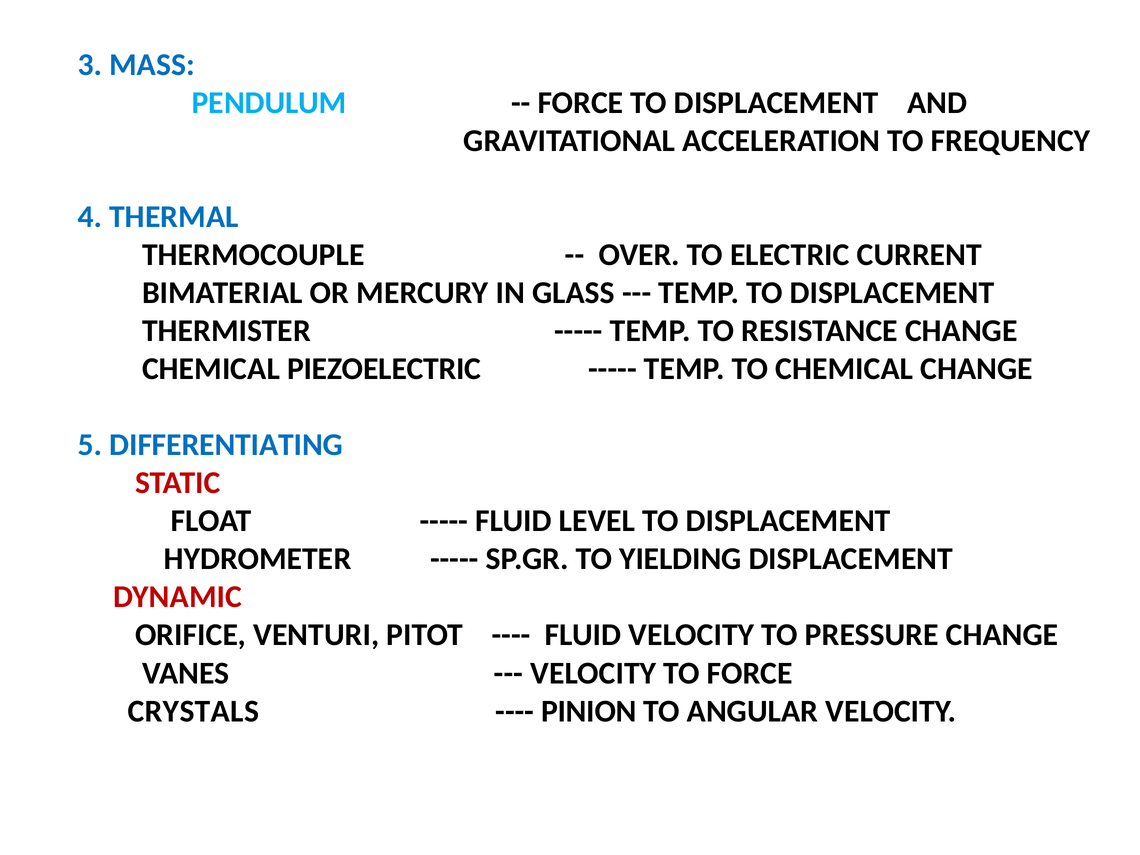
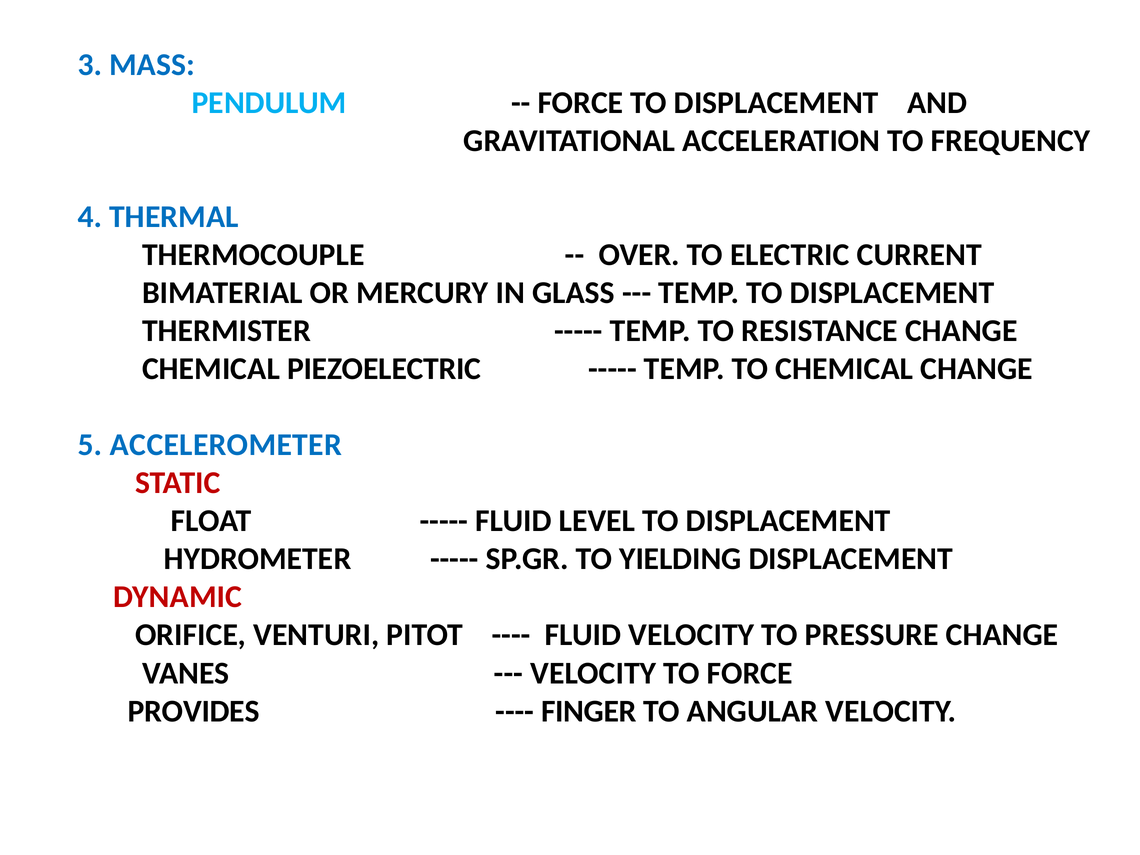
DIFFERENTIATING: DIFFERENTIATING -> ACCELEROMETER (226, 445)
CRYSTALS: CRYSTALS -> PROVIDES (194, 711)
PINION: PINION -> FINGER (589, 711)
